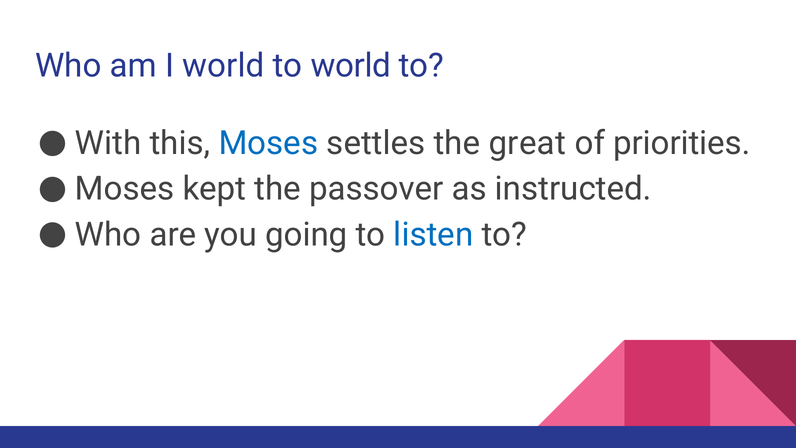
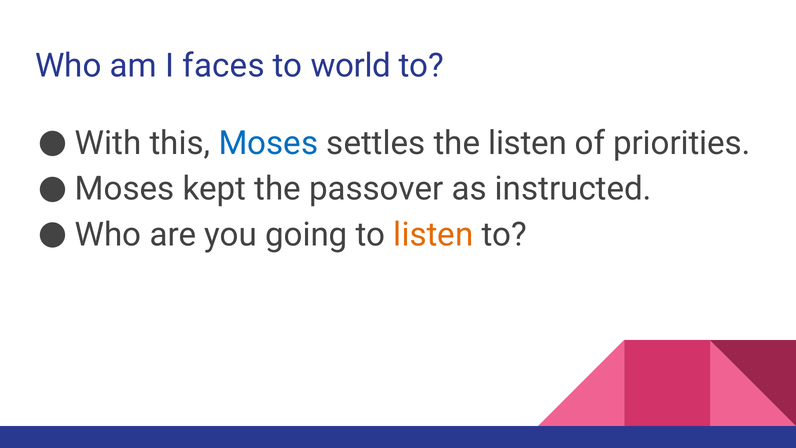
I world: world -> faces (223, 66)
the great: great -> listen (528, 143)
listen colour: blue -> orange (433, 235)
